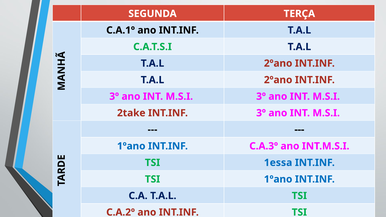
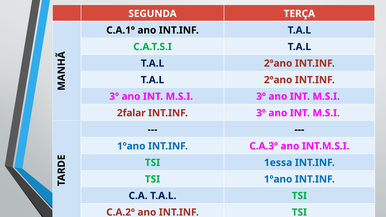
2take: 2take -> 2falar (131, 113)
